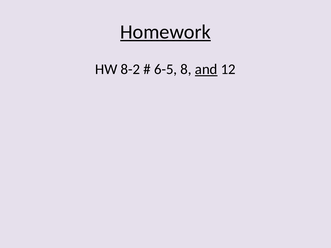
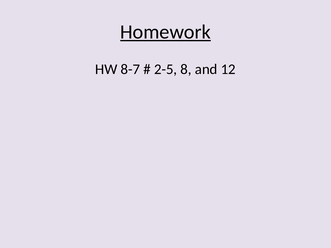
8-2: 8-2 -> 8-7 (130, 69)
6-5: 6-5 -> 2-5 (166, 69)
and underline: present -> none (206, 69)
